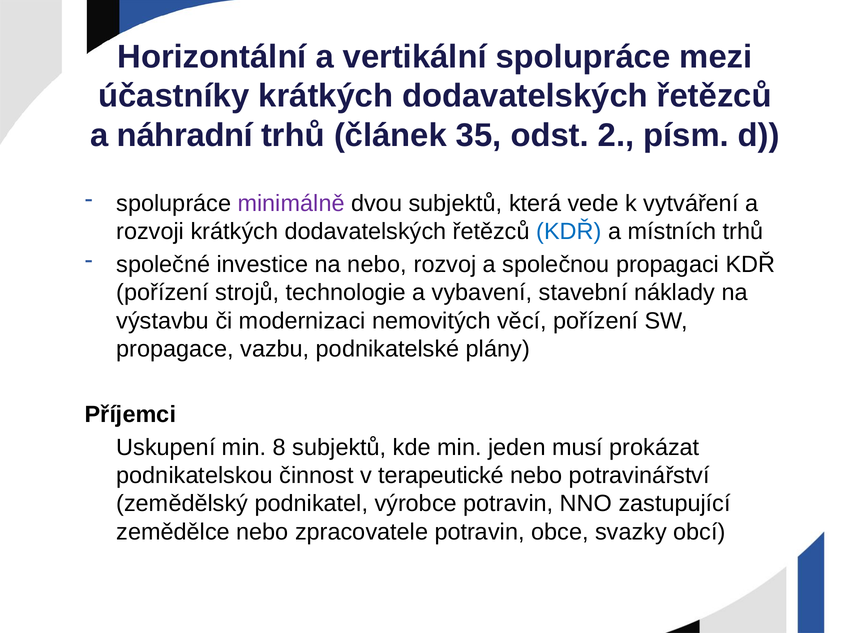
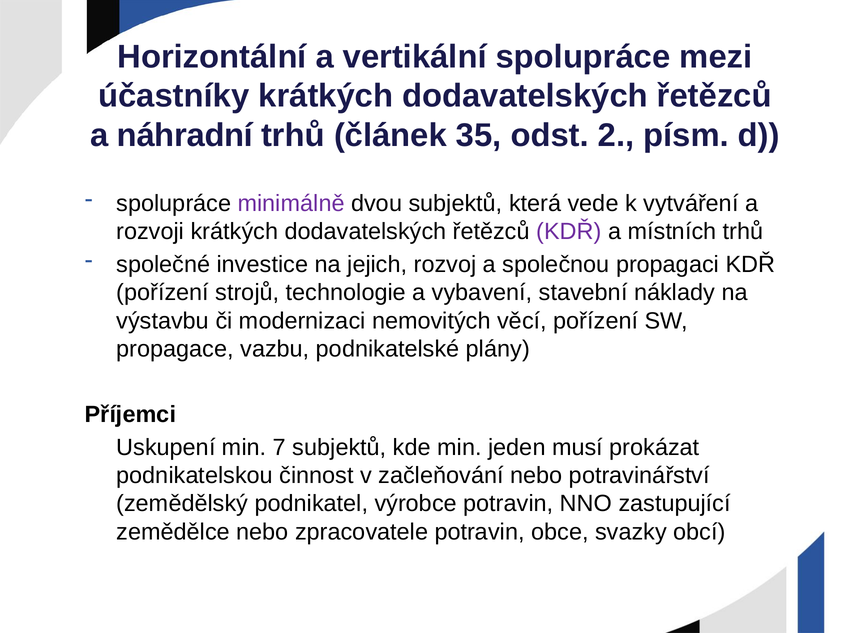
KDŘ colour: blue -> purple (569, 232)
na nebo: nebo -> jejich (377, 264)
8: 8 -> 7 (279, 447)
terapeutické: terapeutické -> začleňování (441, 476)
